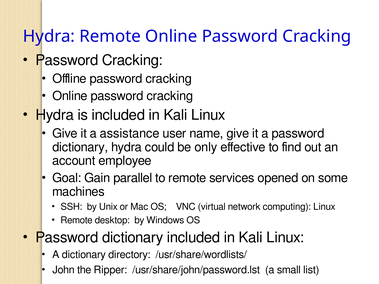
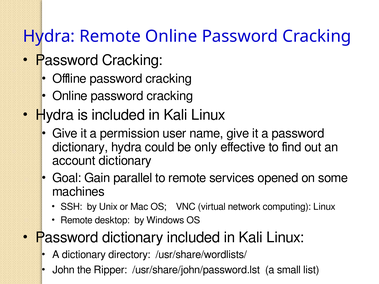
assistance: assistance -> permission (130, 134)
account employee: employee -> dictionary (125, 161)
